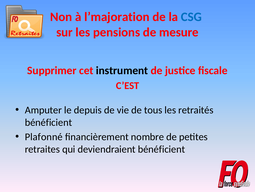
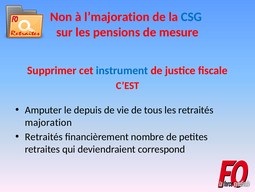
instrument colour: black -> blue (122, 70)
bénéficient: bénéficient -> majoration (48, 122)
Plafonné: Plafonné -> Retraités (44, 136)
deviendraient bénéficient: bénéficient -> correspond (161, 149)
